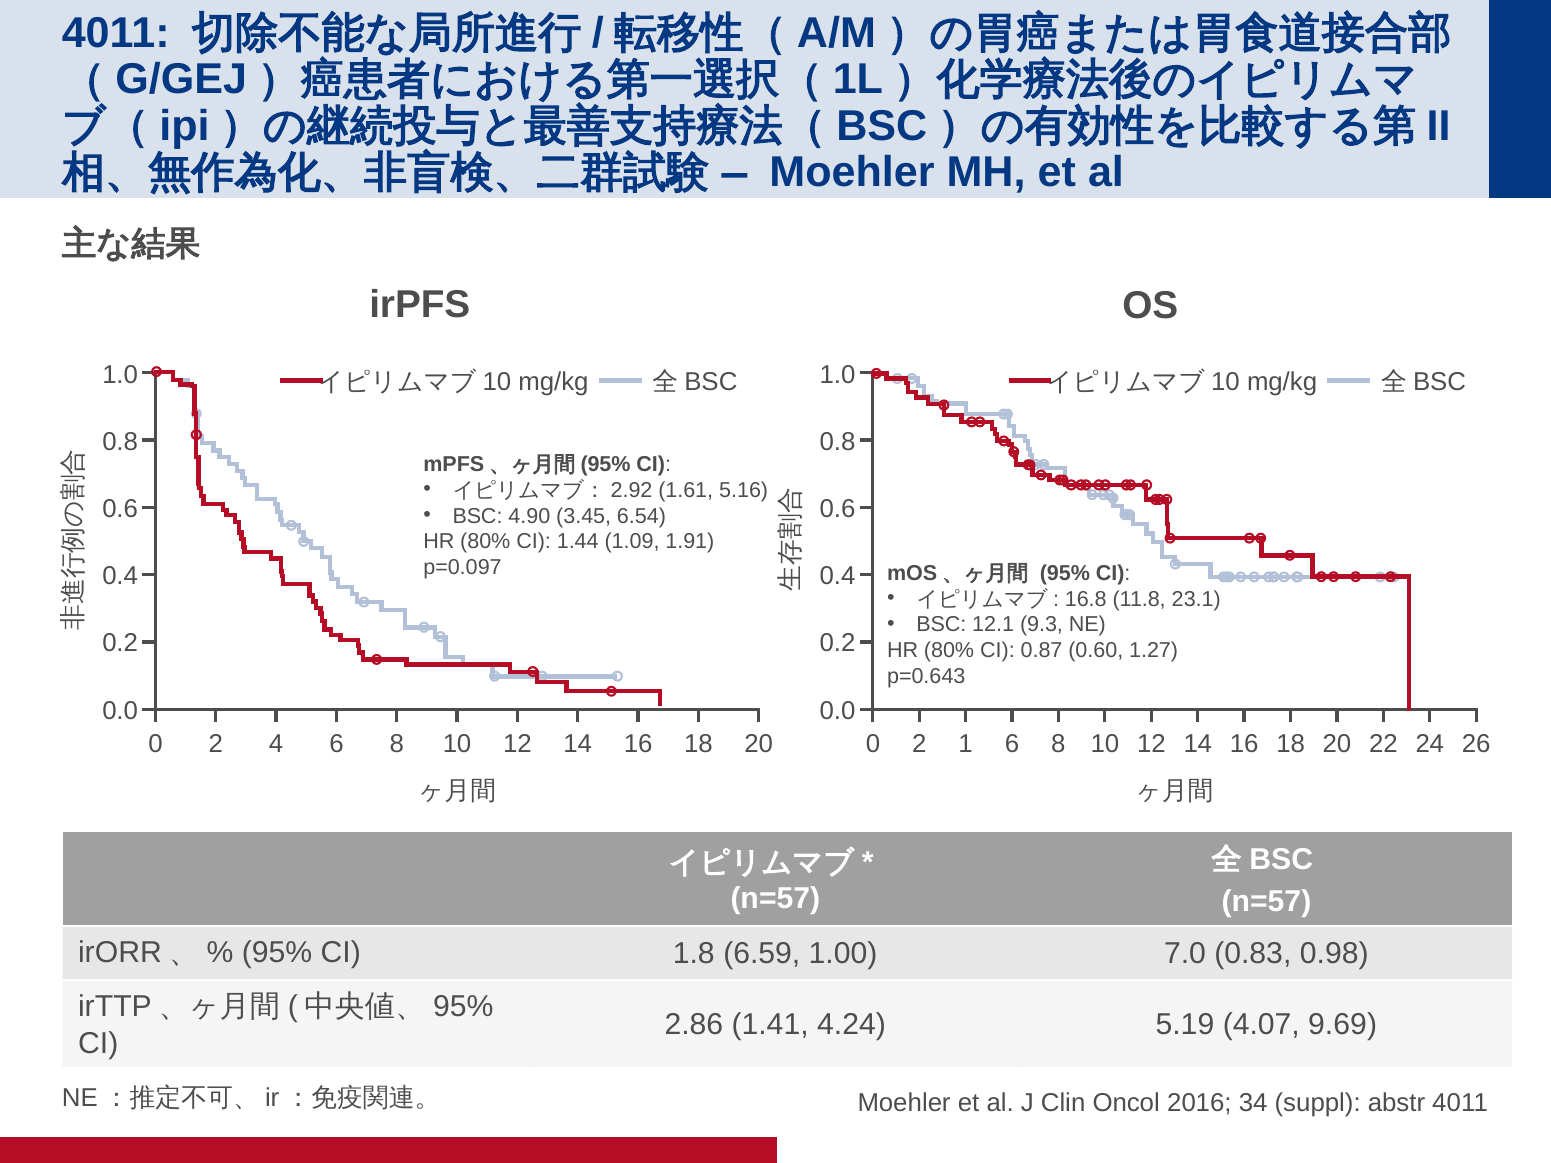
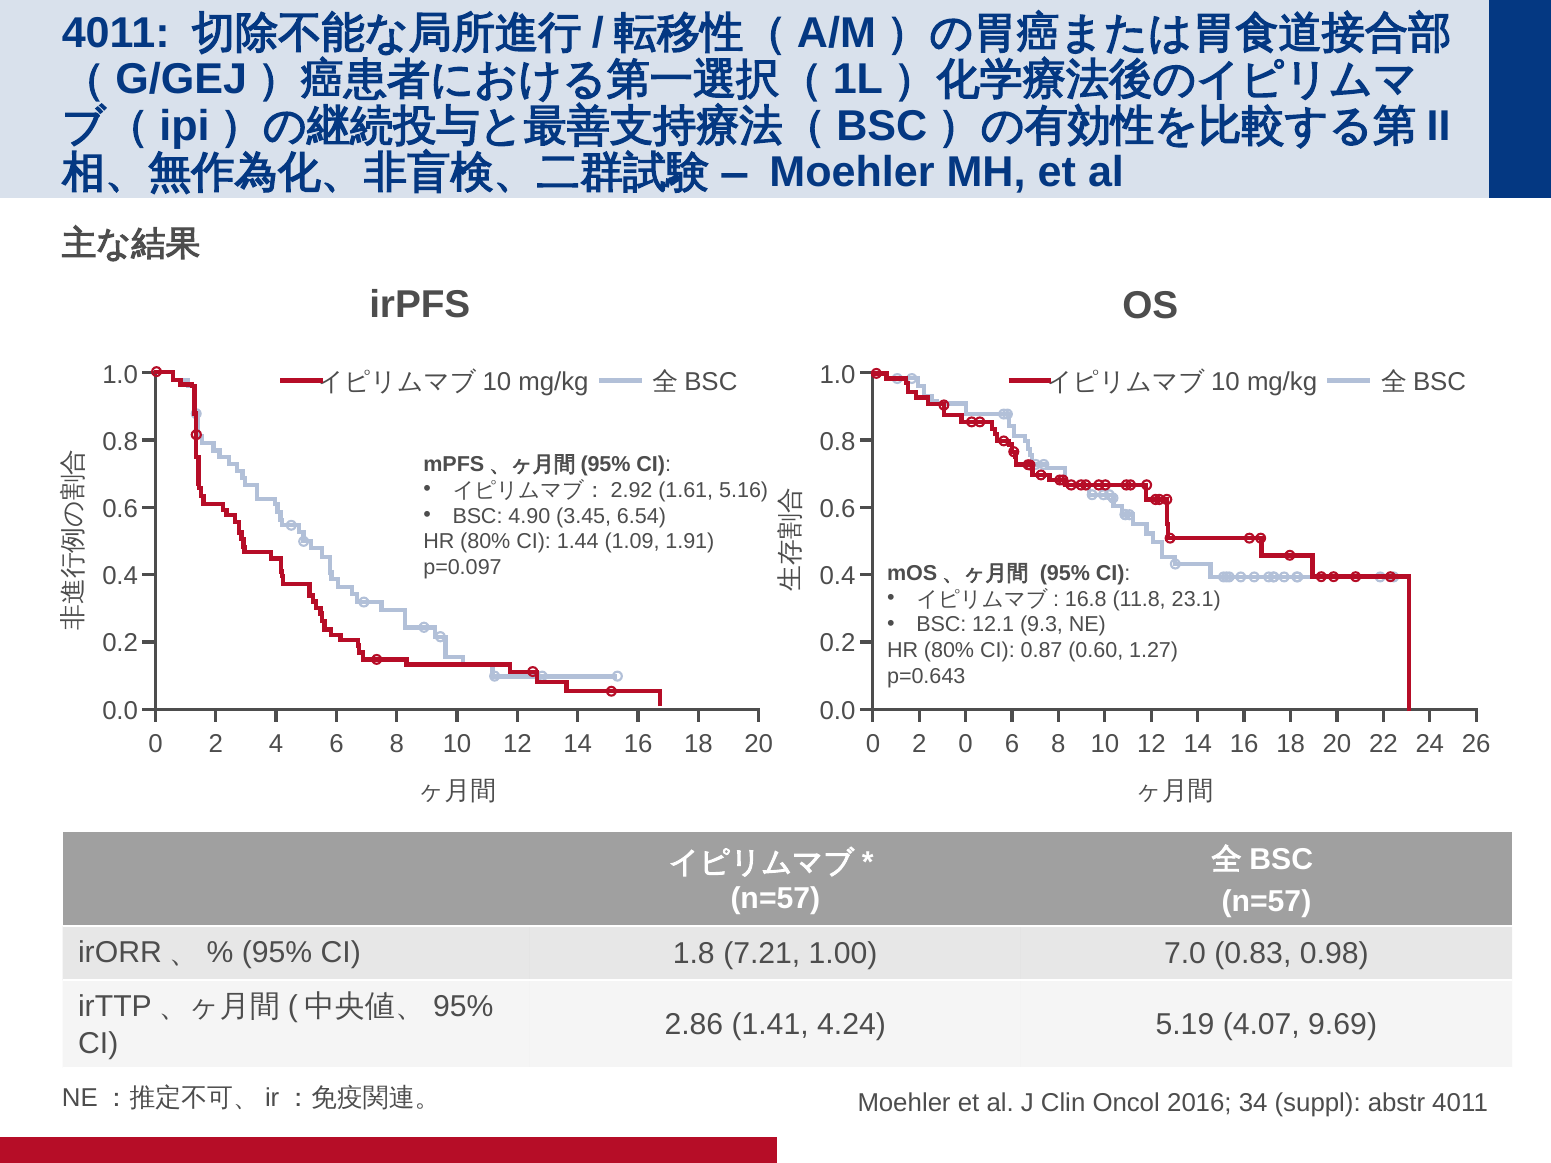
2 1: 1 -> 0 (966, 744)
6.59: 6.59 -> 7.21 (762, 954)
